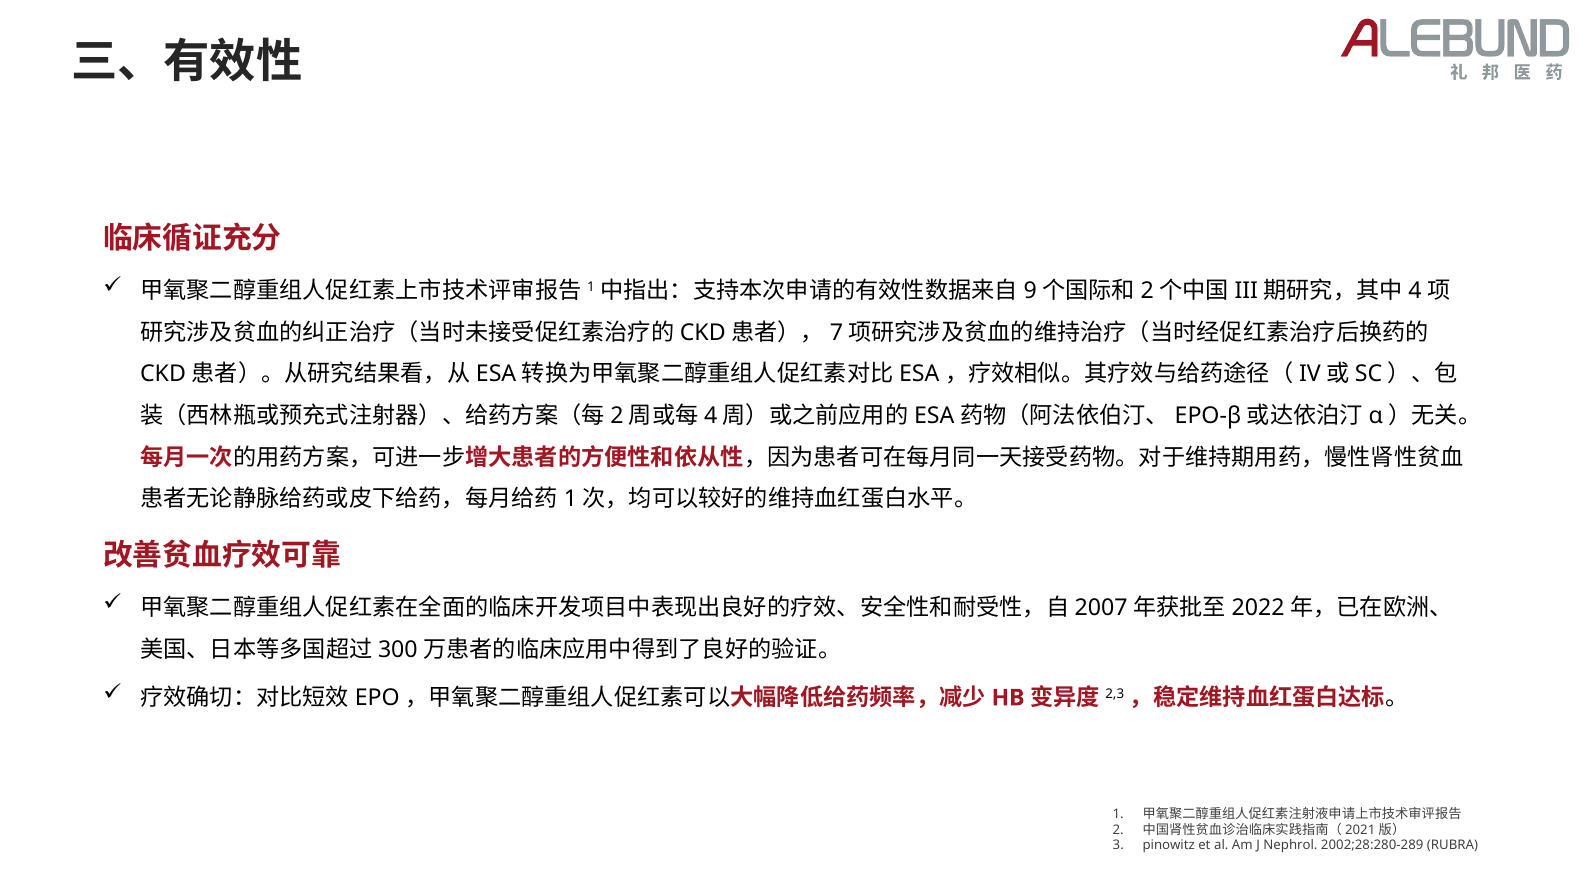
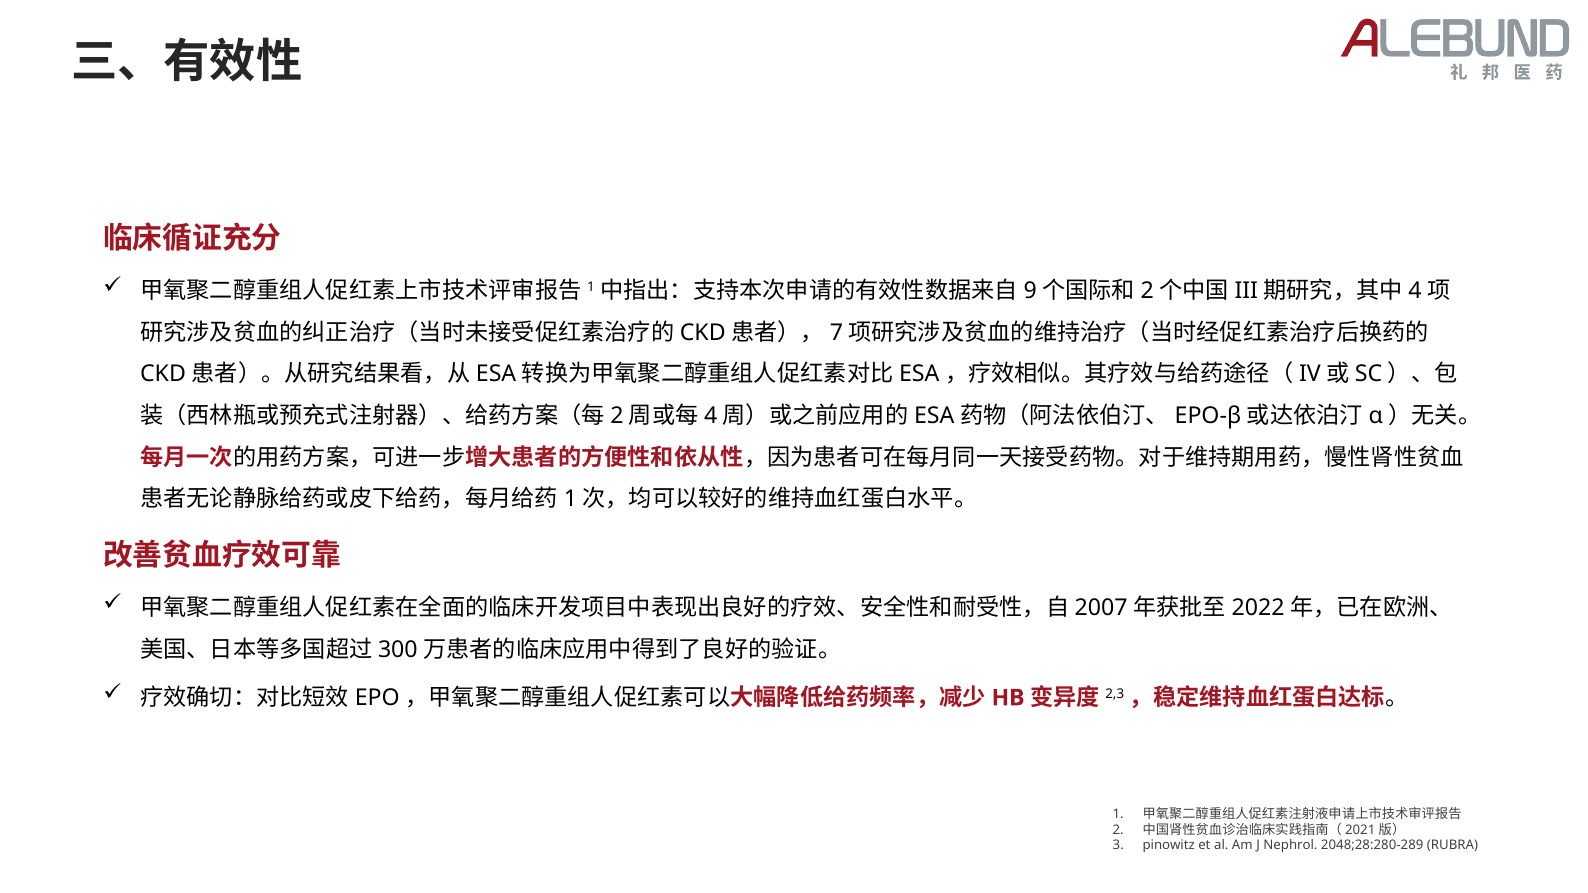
2002;28:280-289: 2002;28:280-289 -> 2048;28:280-289 (1372, 846)
